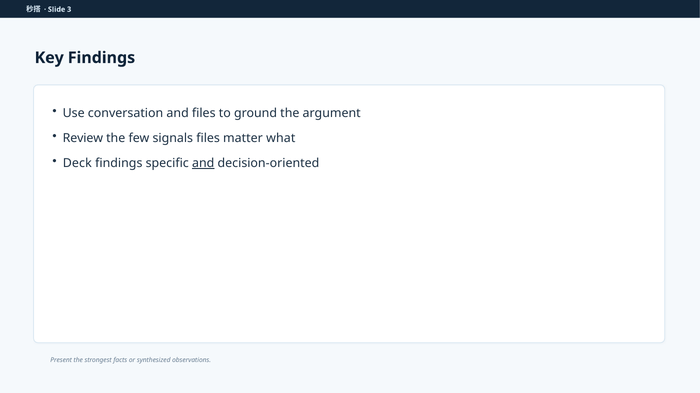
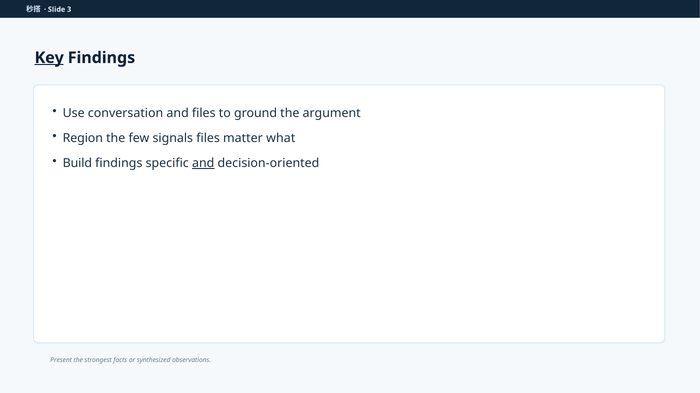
Key underline: none -> present (49, 58)
Review: Review -> Region (83, 138)
Deck: Deck -> Build (77, 163)
